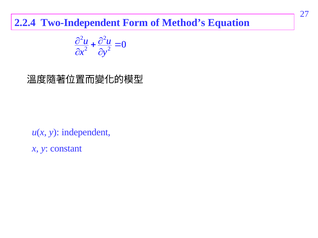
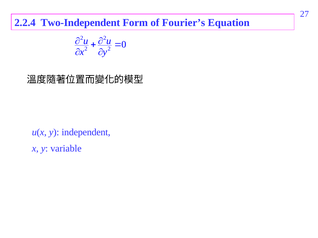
Method’s: Method’s -> Fourier’s (184, 23)
constant: constant -> variable (66, 149)
